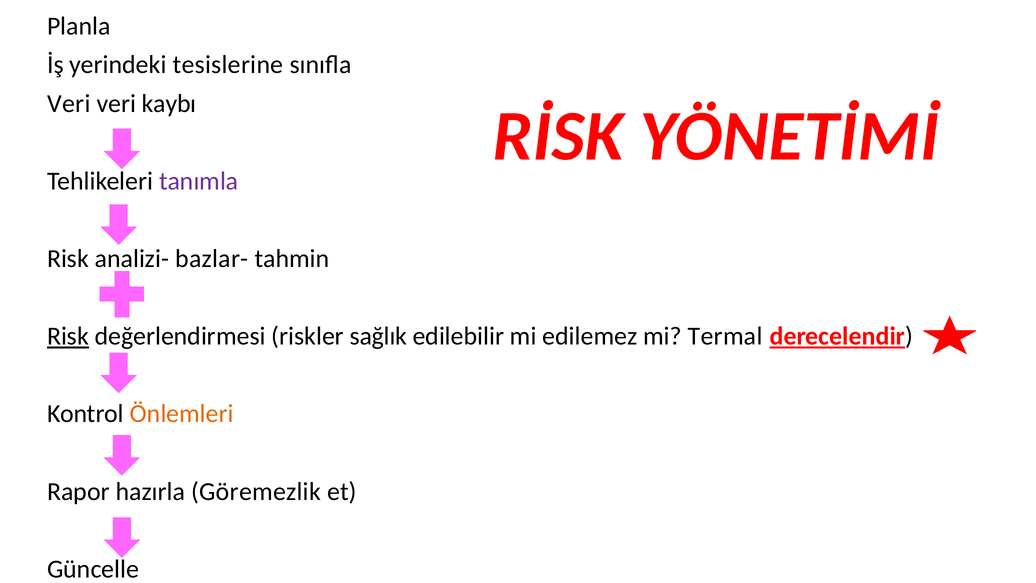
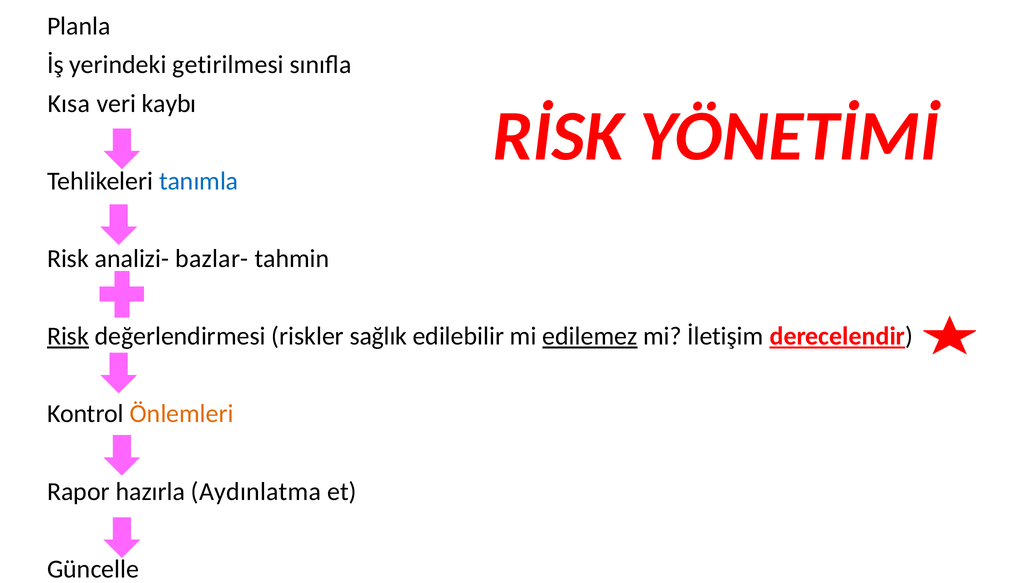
tesislerine: tesislerine -> getirilmesi (228, 65)
Veri: Veri -> Kısa (69, 104)
tanımla colour: purple -> blue (199, 181)
edilemez underline: none -> present (590, 336)
Termal: Termal -> İletişim (725, 336)
Göremezlik: Göremezlik -> Aydınlatma (256, 491)
